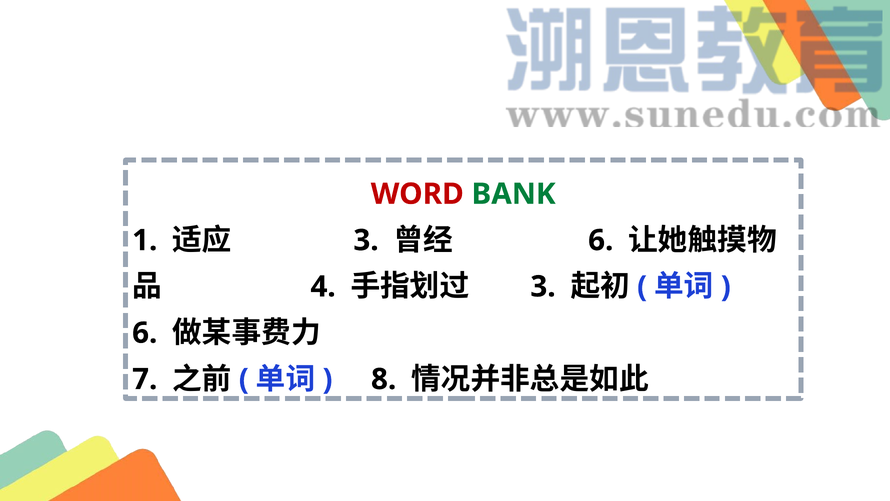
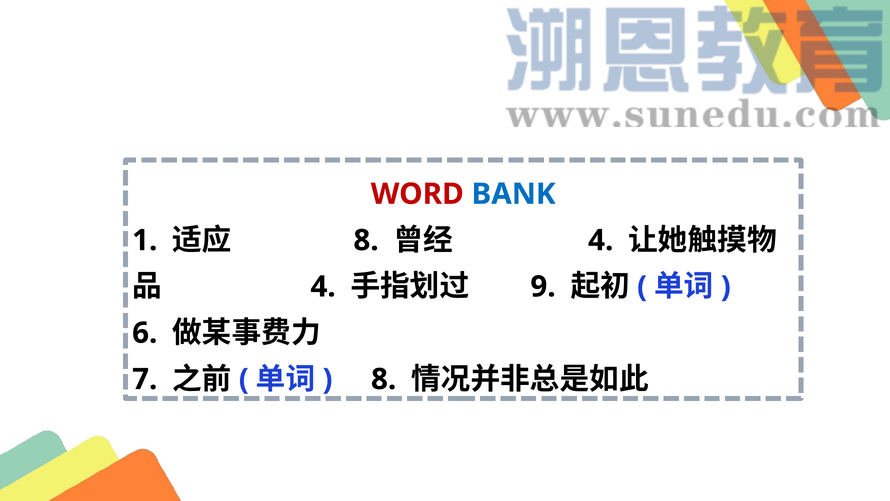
BANK colour: green -> blue (514, 194)
3: 3 -> 8 (366, 240)
6: 6 -> 4 (601, 240)
3: 3 -> 9 (543, 286)
